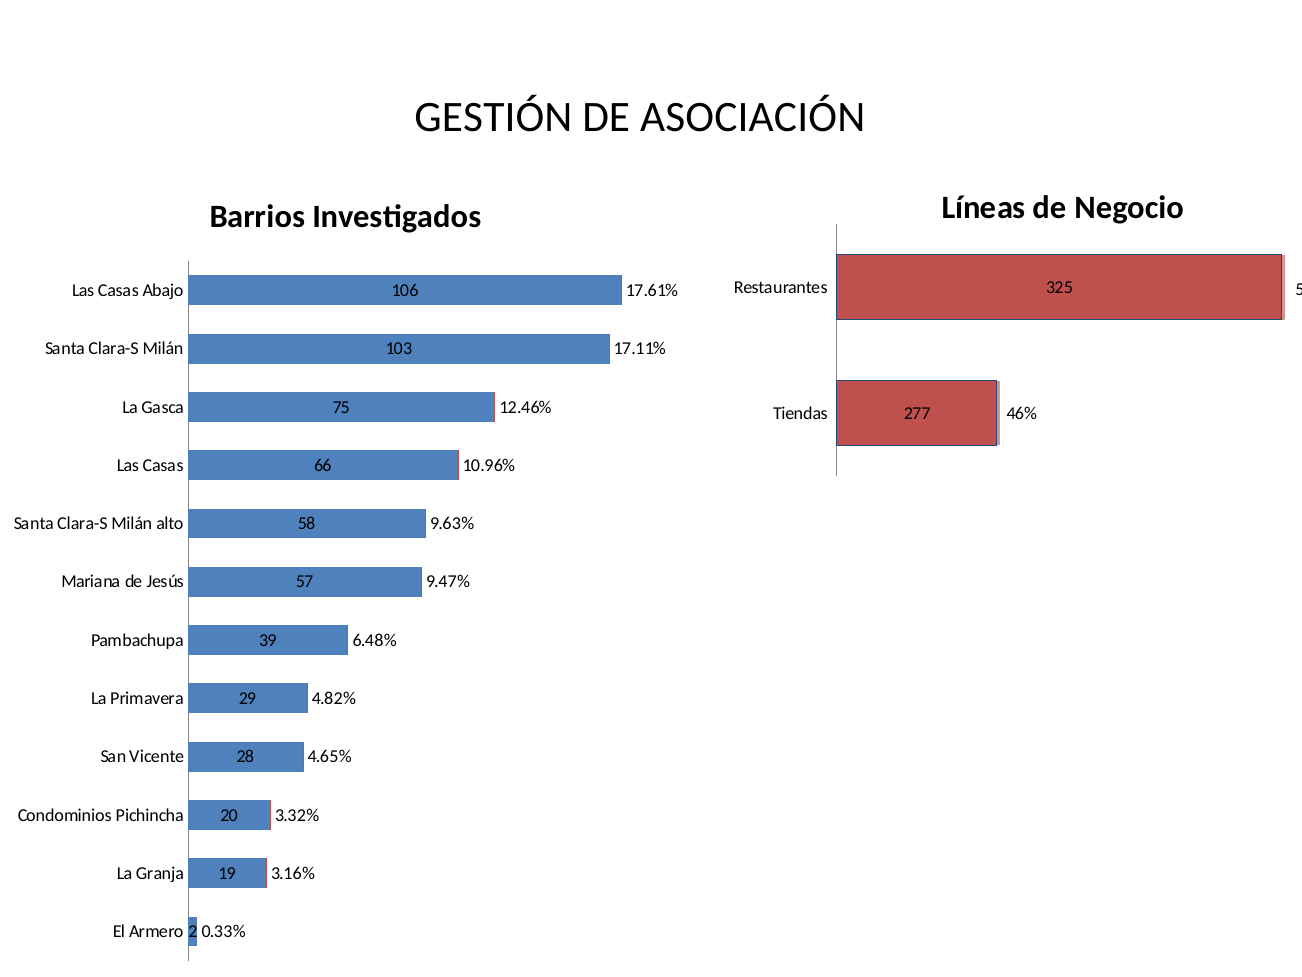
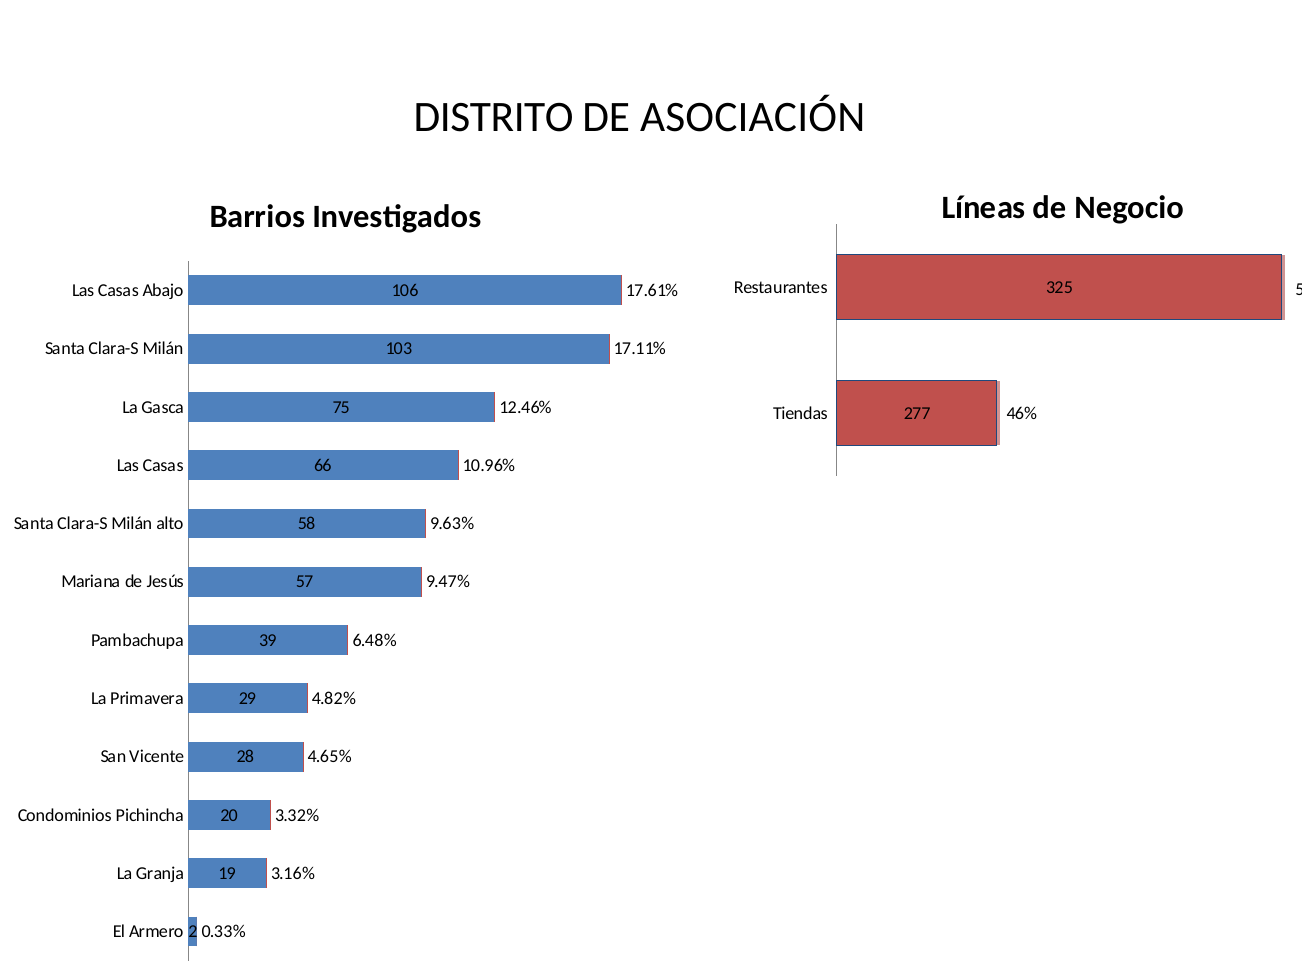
GESTIÓN: GESTIÓN -> DISTRITO (494, 117)
